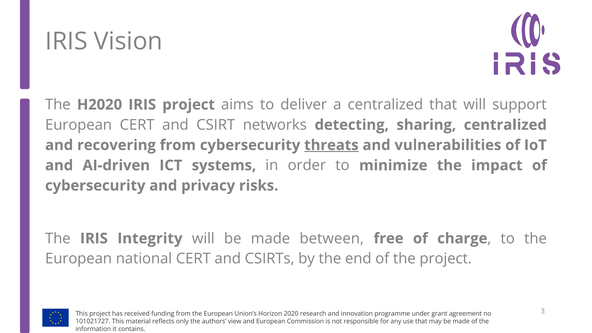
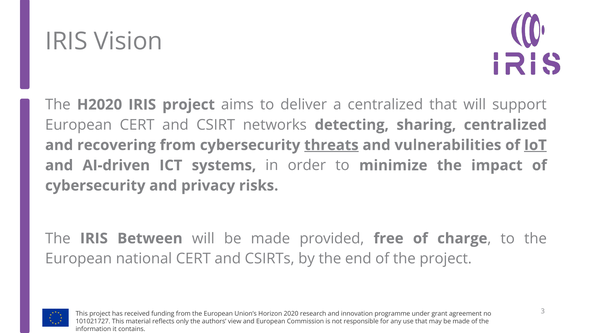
IoT underline: none -> present (535, 145)
Integrity: Integrity -> Between (150, 238)
between: between -> provided (332, 238)
